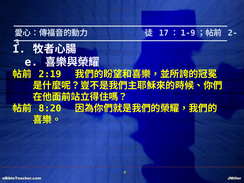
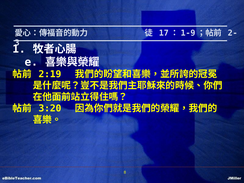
8:20: 8:20 -> 3:20 (50, 108)
